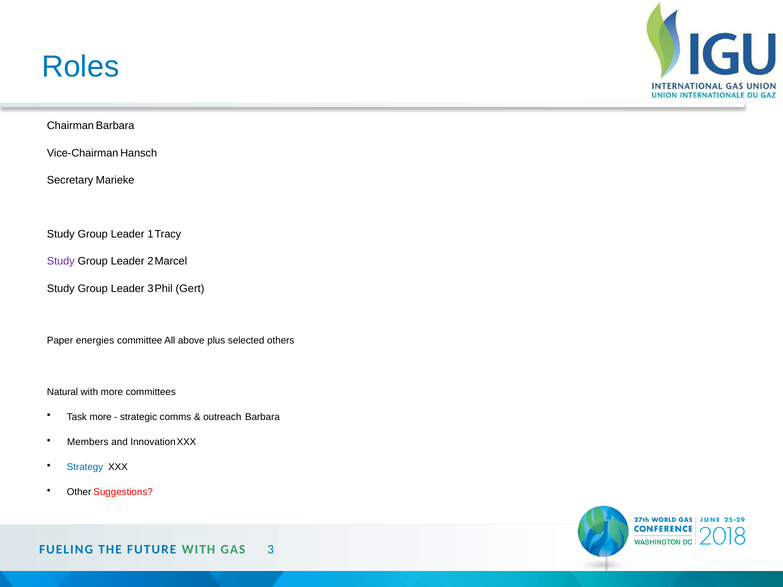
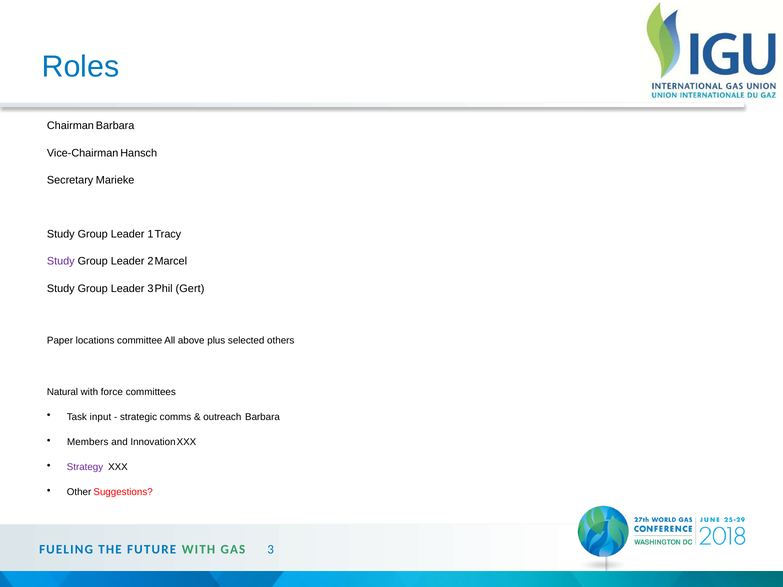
energies: energies -> locations (95, 341)
with more: more -> force (112, 392)
Task more: more -> input (100, 417)
Strategy colour: blue -> purple (85, 467)
